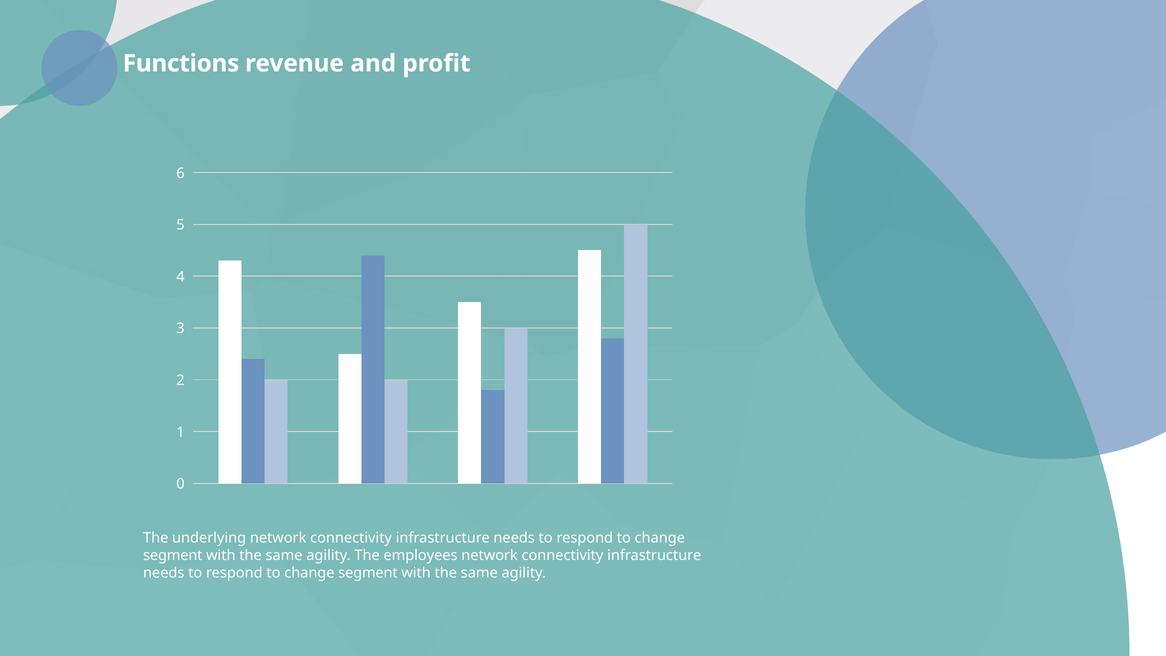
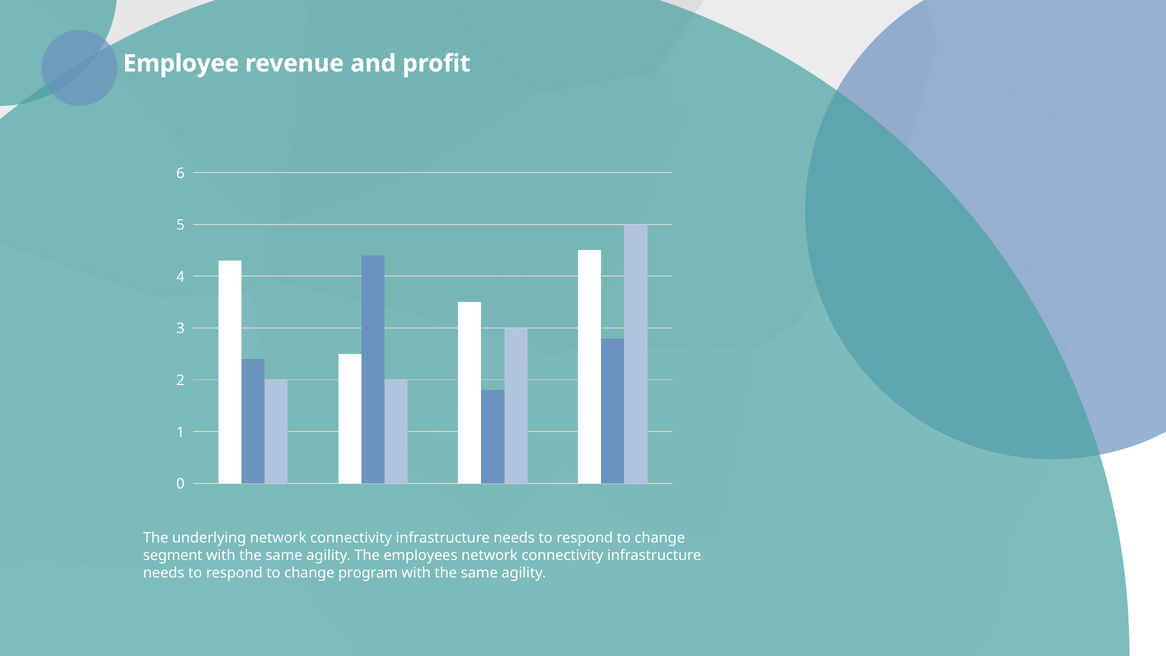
Functions: Functions -> Employee (181, 63)
segment: segment -> program (368, 573)
